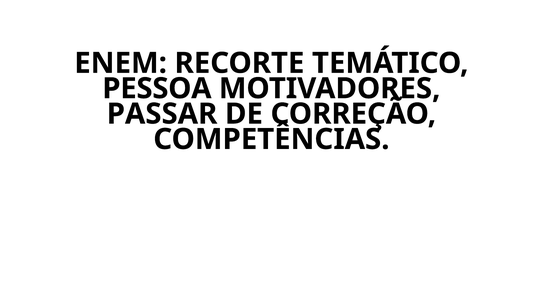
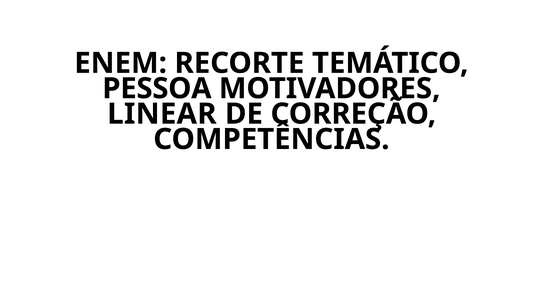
PASSAR: PASSAR -> LINEAR (162, 114)
